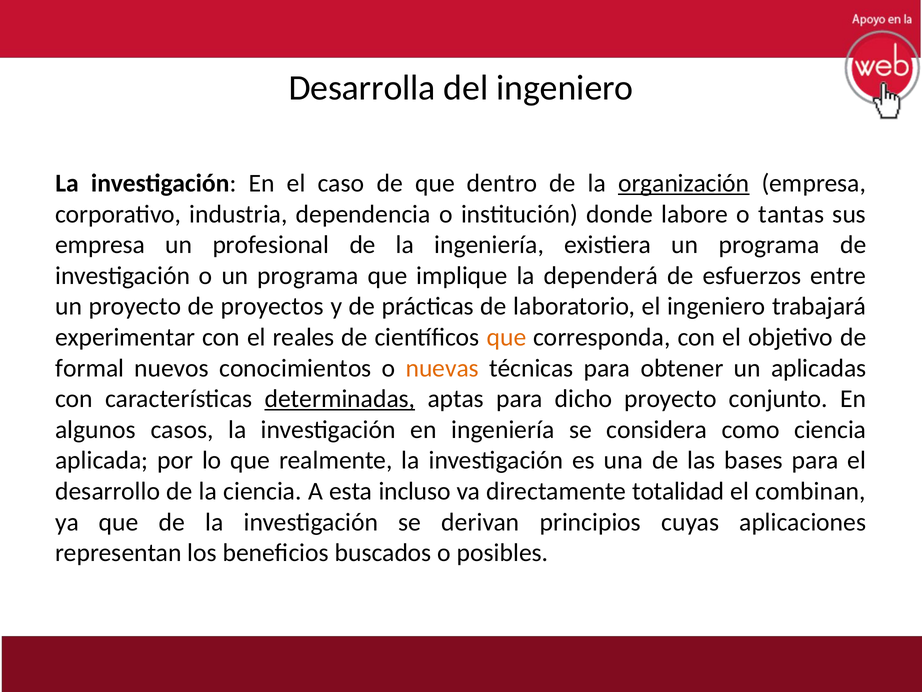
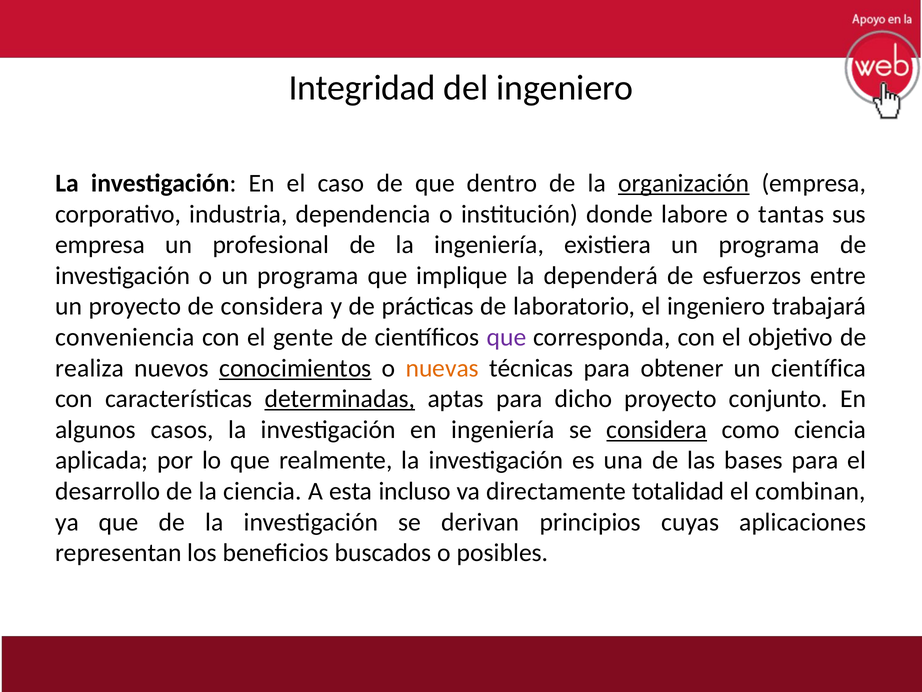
Desarrolla: Desarrolla -> Integridad (362, 88)
de proyectos: proyectos -> considera (272, 306)
experimentar: experimentar -> conveniencia (125, 337)
reales: reales -> gente (303, 337)
que colour: orange -> purple (506, 337)
formal: formal -> realiza (90, 368)
conocimientos underline: none -> present (295, 368)
aplicadas: aplicadas -> científica (819, 368)
considera underline: none -> present (657, 429)
